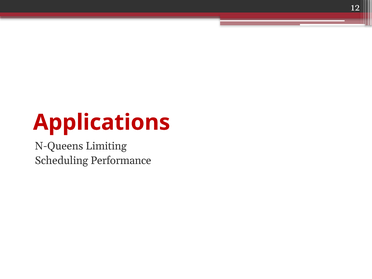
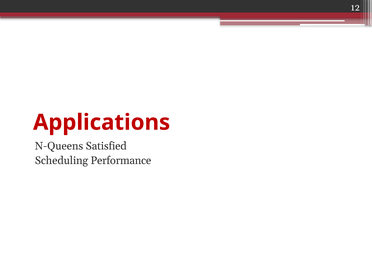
Limiting: Limiting -> Satisfied (106, 146)
